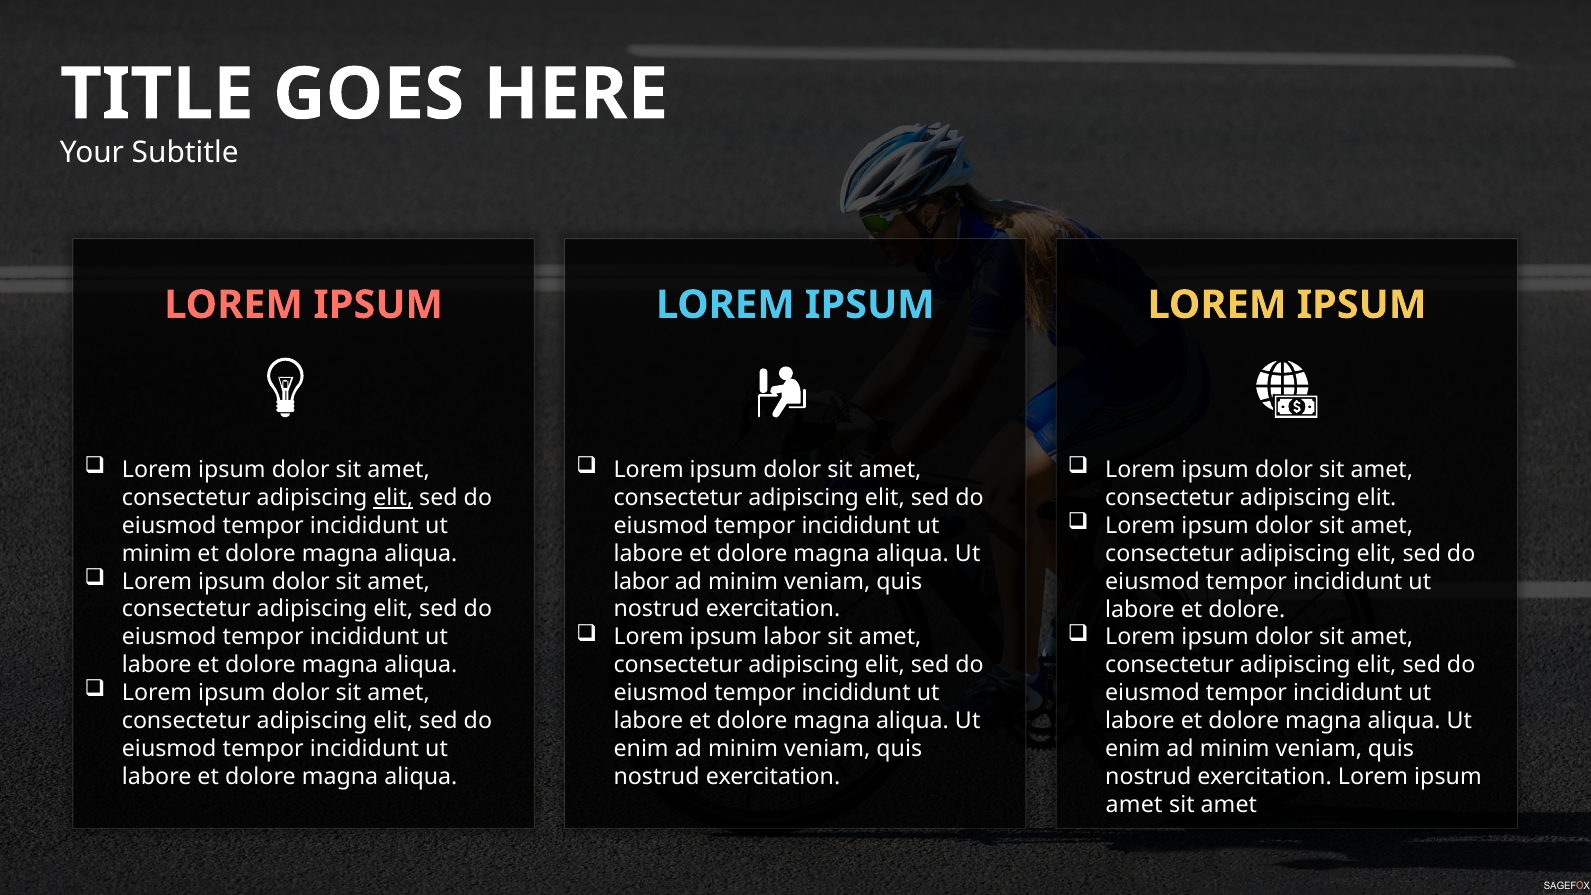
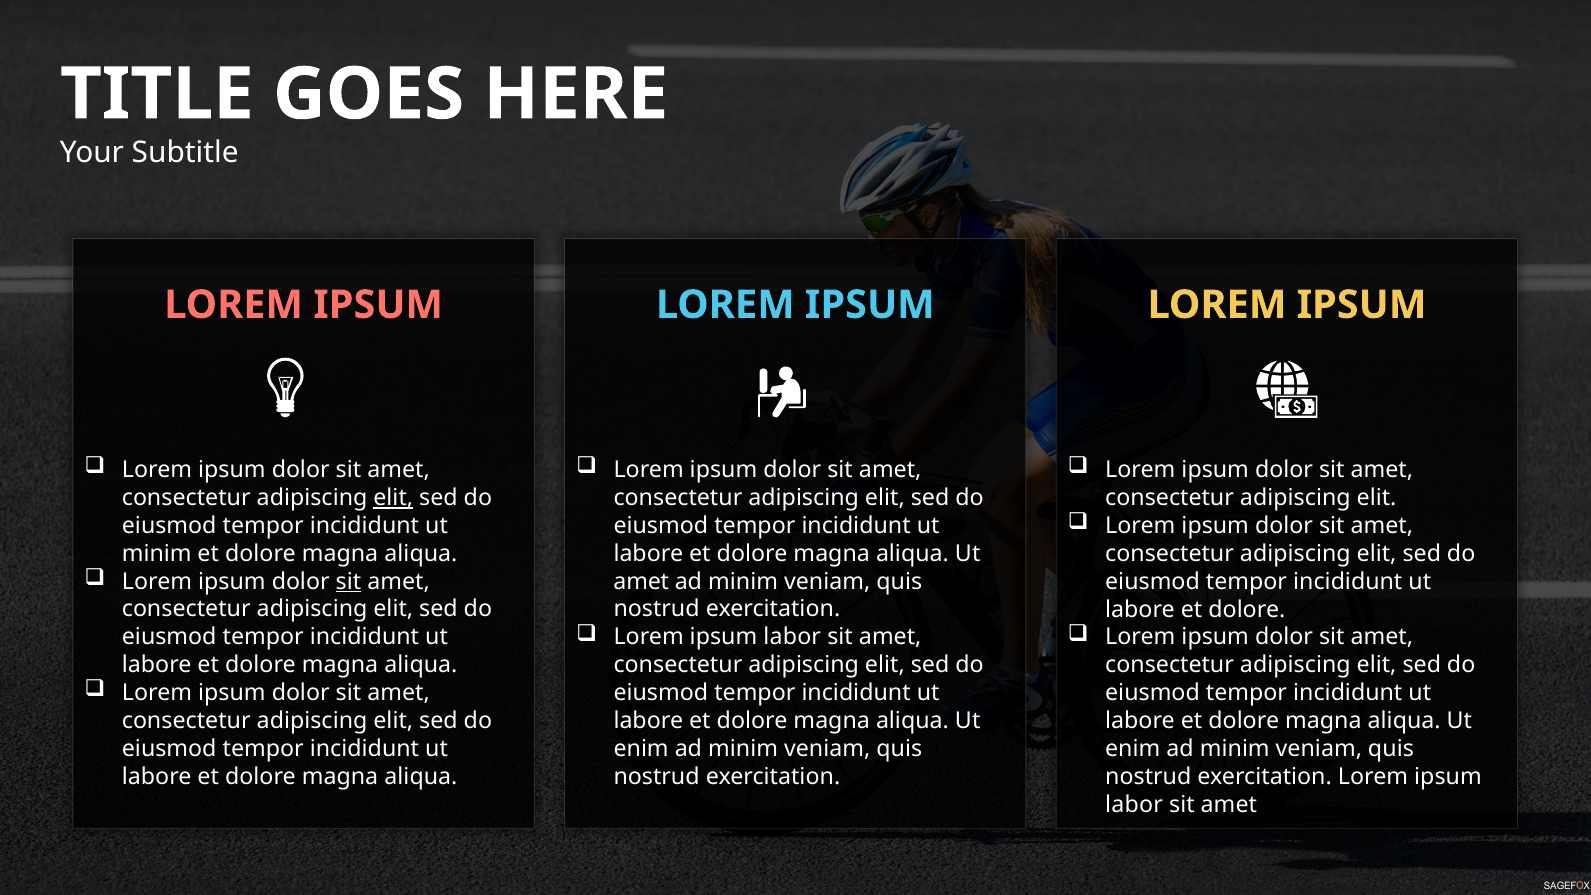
sit underline: none -> present (348, 581)
labor: labor -> amet (641, 581)
amet: amet -> labor (1134, 804)
